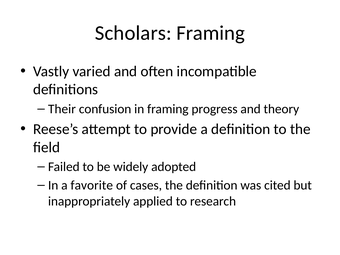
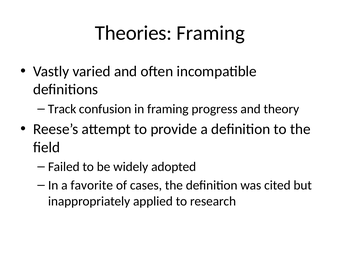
Scholars: Scholars -> Theories (133, 33)
Their: Their -> Track (62, 109)
